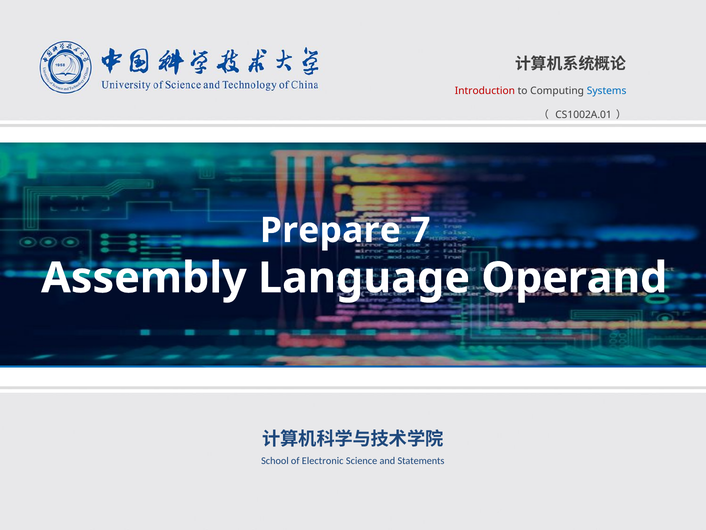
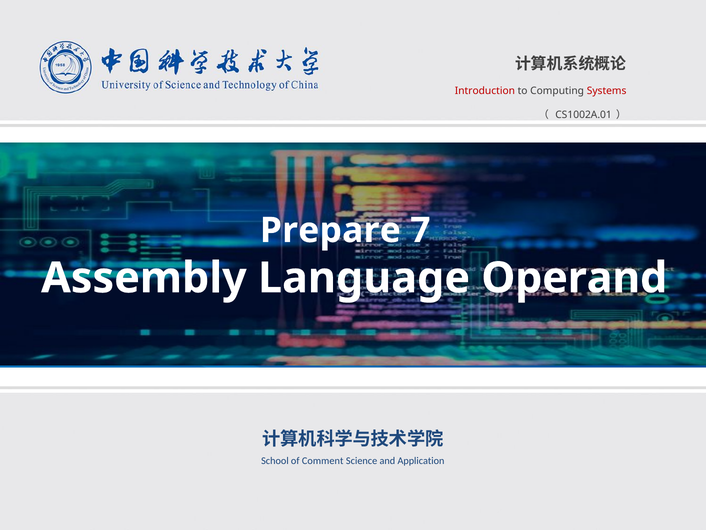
Systems colour: blue -> red (607, 91)
Electronic: Electronic -> Comment (323, 461)
Statements: Statements -> Application (421, 461)
